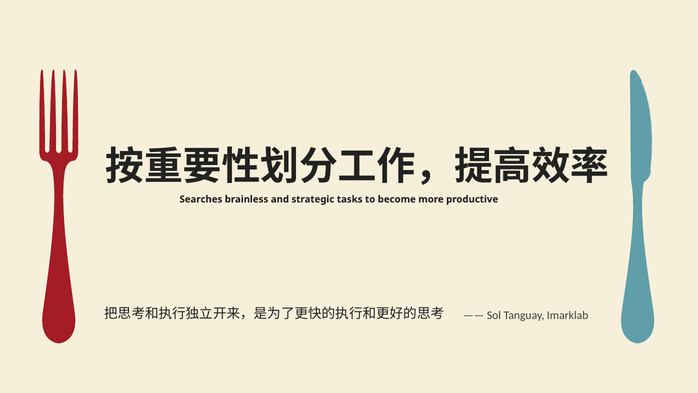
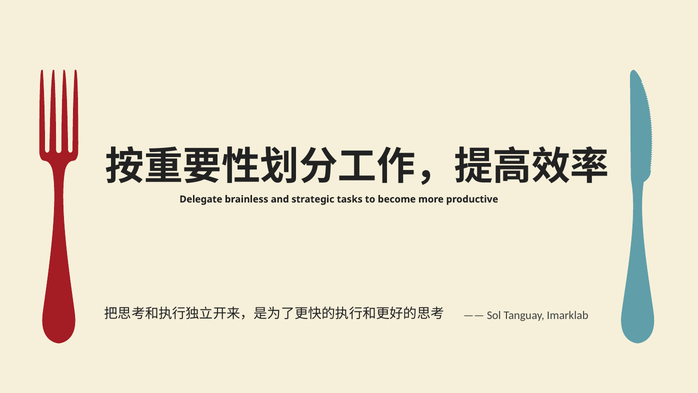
Searches: Searches -> Delegate (201, 199)
